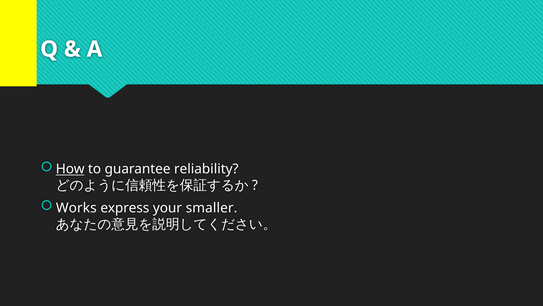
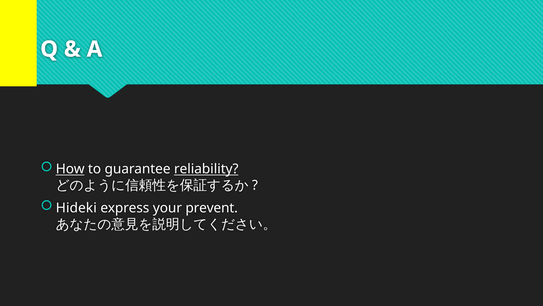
reliability underline: none -> present (206, 169)
Works: Works -> Hideki (76, 208)
smaller: smaller -> prevent (212, 208)
